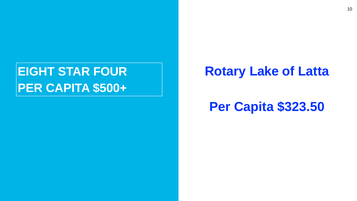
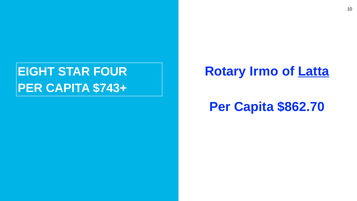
Lake: Lake -> Irmo (264, 71)
Latta underline: none -> present (314, 71)
$500+: $500+ -> $743+ (110, 88)
$323.50: $323.50 -> $862.70 (301, 107)
